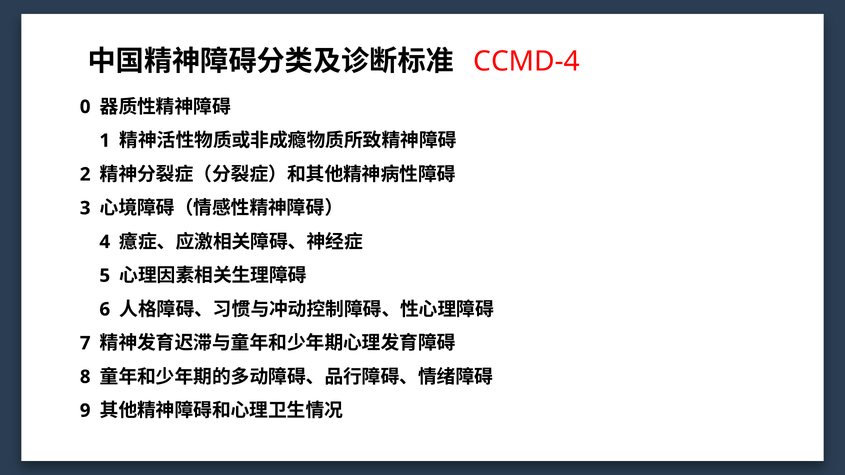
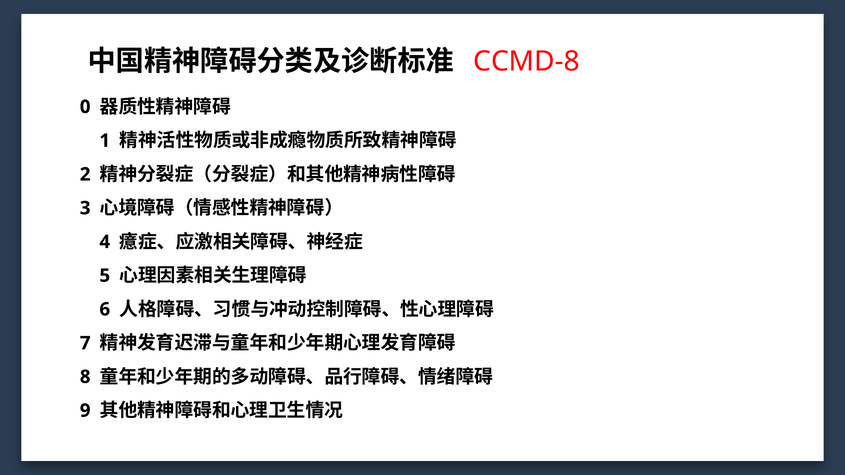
CCMD-4: CCMD-4 -> CCMD-8 (527, 61)
